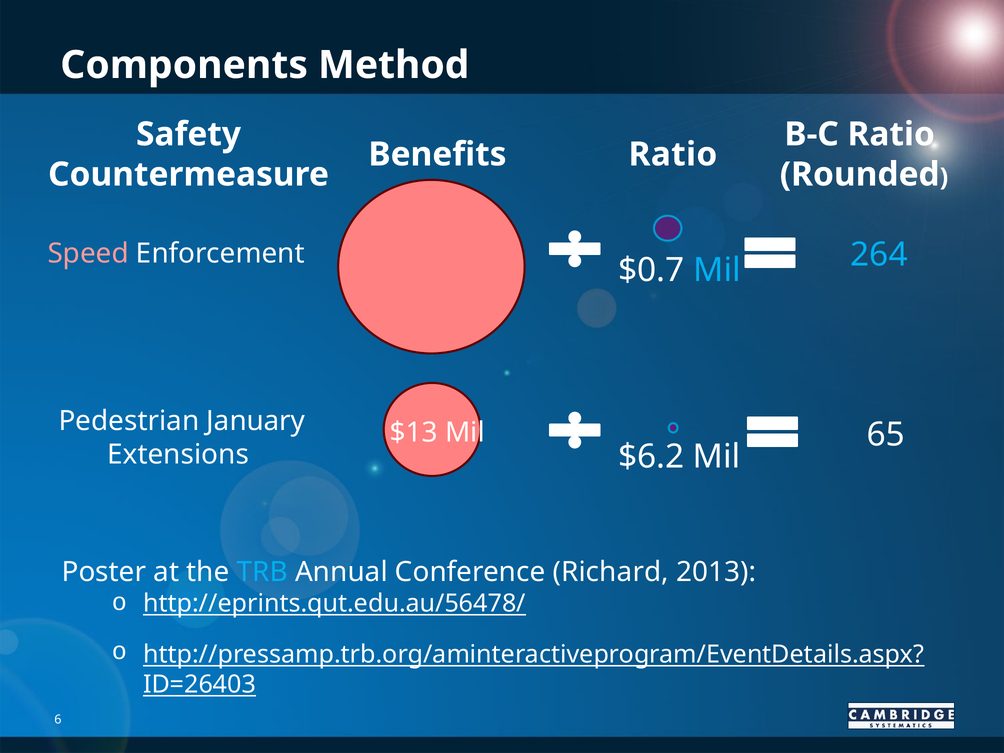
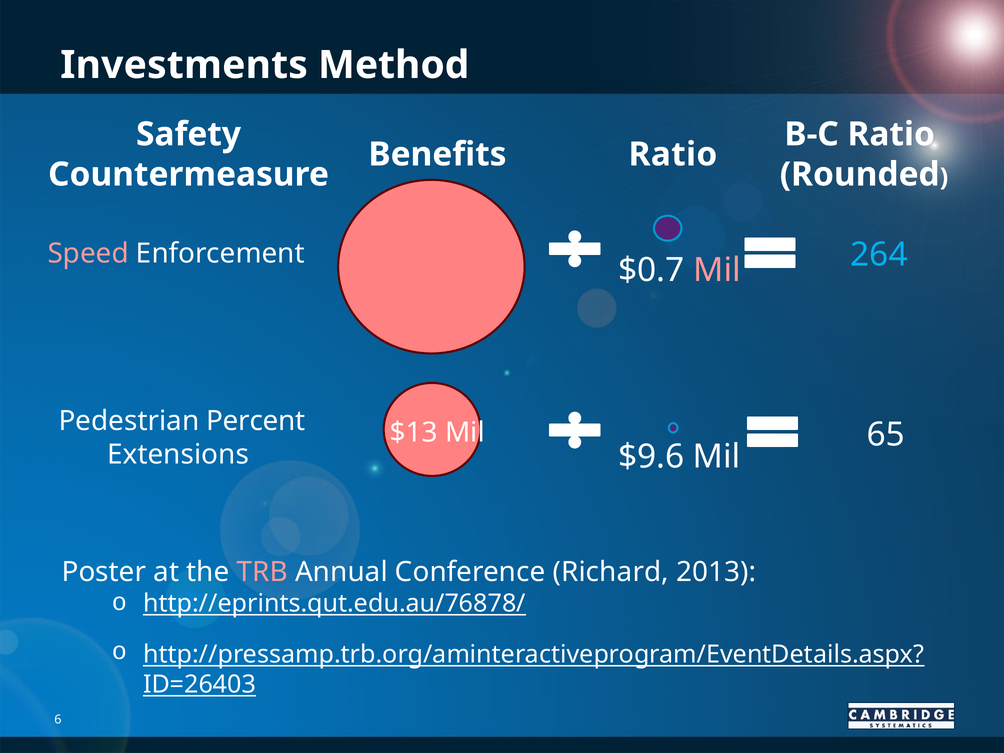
Components: Components -> Investments (184, 65)
Mil colour: light blue -> pink (717, 270)
January: January -> Percent (256, 421)
$6.2: $6.2 -> $9.6 (651, 457)
TRB colour: light blue -> pink (262, 572)
http://eprints.qut.edu.au/56478/: http://eprints.qut.edu.au/56478/ -> http://eprints.qut.edu.au/76878/ (334, 603)
